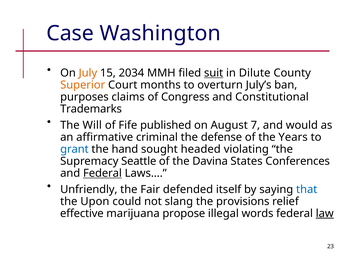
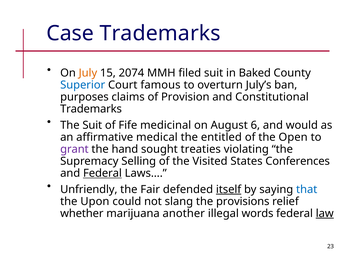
Case Washington: Washington -> Trademarks (160, 33)
2034: 2034 -> 2074 (131, 73)
suit underline: present -> none (214, 73)
Dilute: Dilute -> Baked (255, 73)
Superior colour: orange -> blue (83, 85)
months: months -> famous (160, 85)
Congress: Congress -> Provision (185, 97)
The Will: Will -> Suit (92, 126)
published: published -> medicinal (166, 126)
7: 7 -> 6 (255, 126)
criminal: criminal -> medical (157, 138)
defense: defense -> entitled (221, 138)
Years: Years -> Open (293, 138)
grant colour: blue -> purple (74, 150)
headed: headed -> treaties (201, 150)
Seattle: Seattle -> Selling (139, 162)
Davina: Davina -> Visited (210, 162)
itself underline: none -> present (229, 190)
effective: effective -> whether (82, 214)
propose: propose -> another (184, 214)
